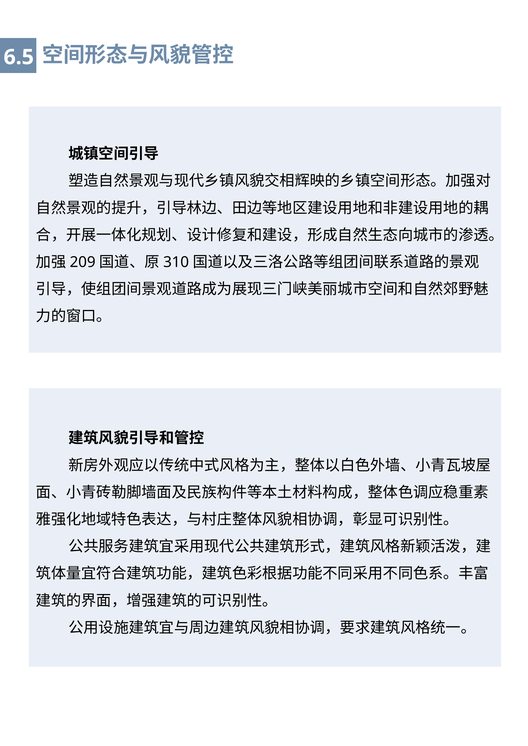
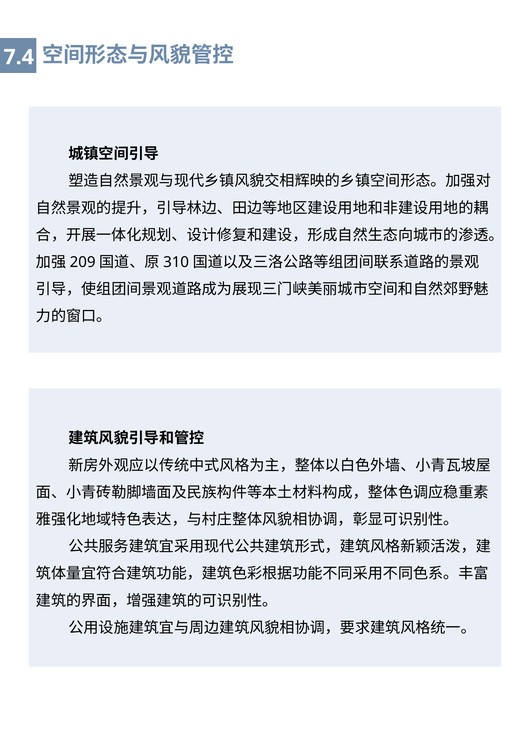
6.5: 6.5 -> 7.4 (19, 57)
